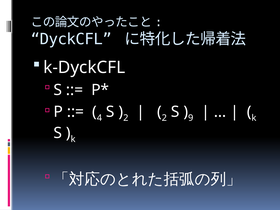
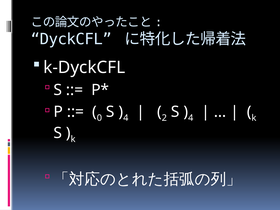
4: 4 -> 0 (99, 118)
2: 2 -> 4 (126, 118)
9: 9 -> 4 (191, 118)
